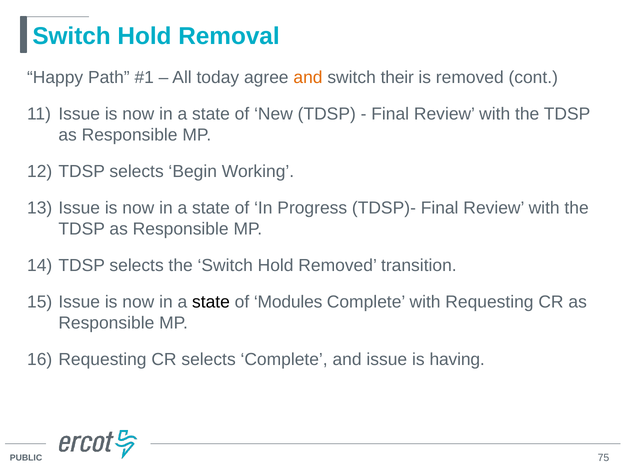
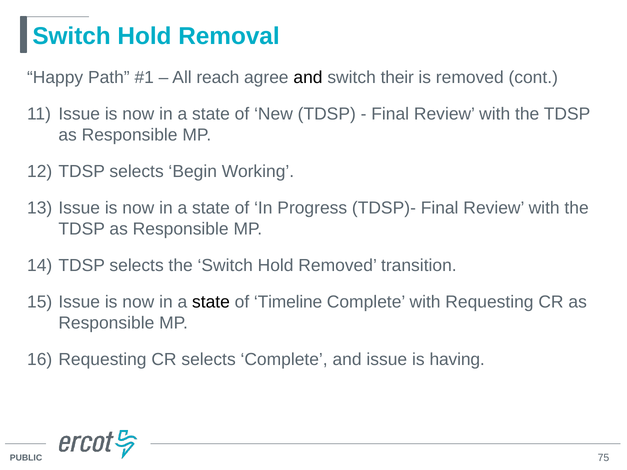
today: today -> reach (218, 77)
and colour: orange -> black (308, 77)
Modules: Modules -> Timeline (288, 302)
